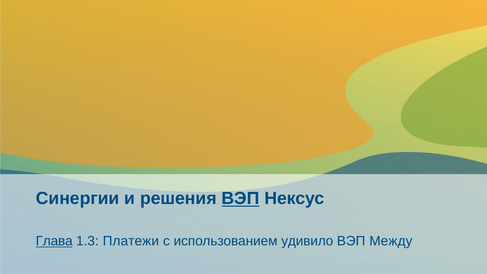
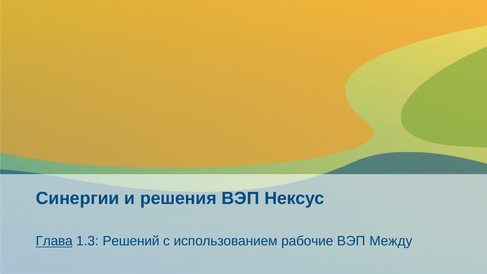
ВЭП underline: present -> none (241, 198)
Платежи: Платежи -> Решений (131, 241)
удивило: удивило -> рабочие (307, 241)
